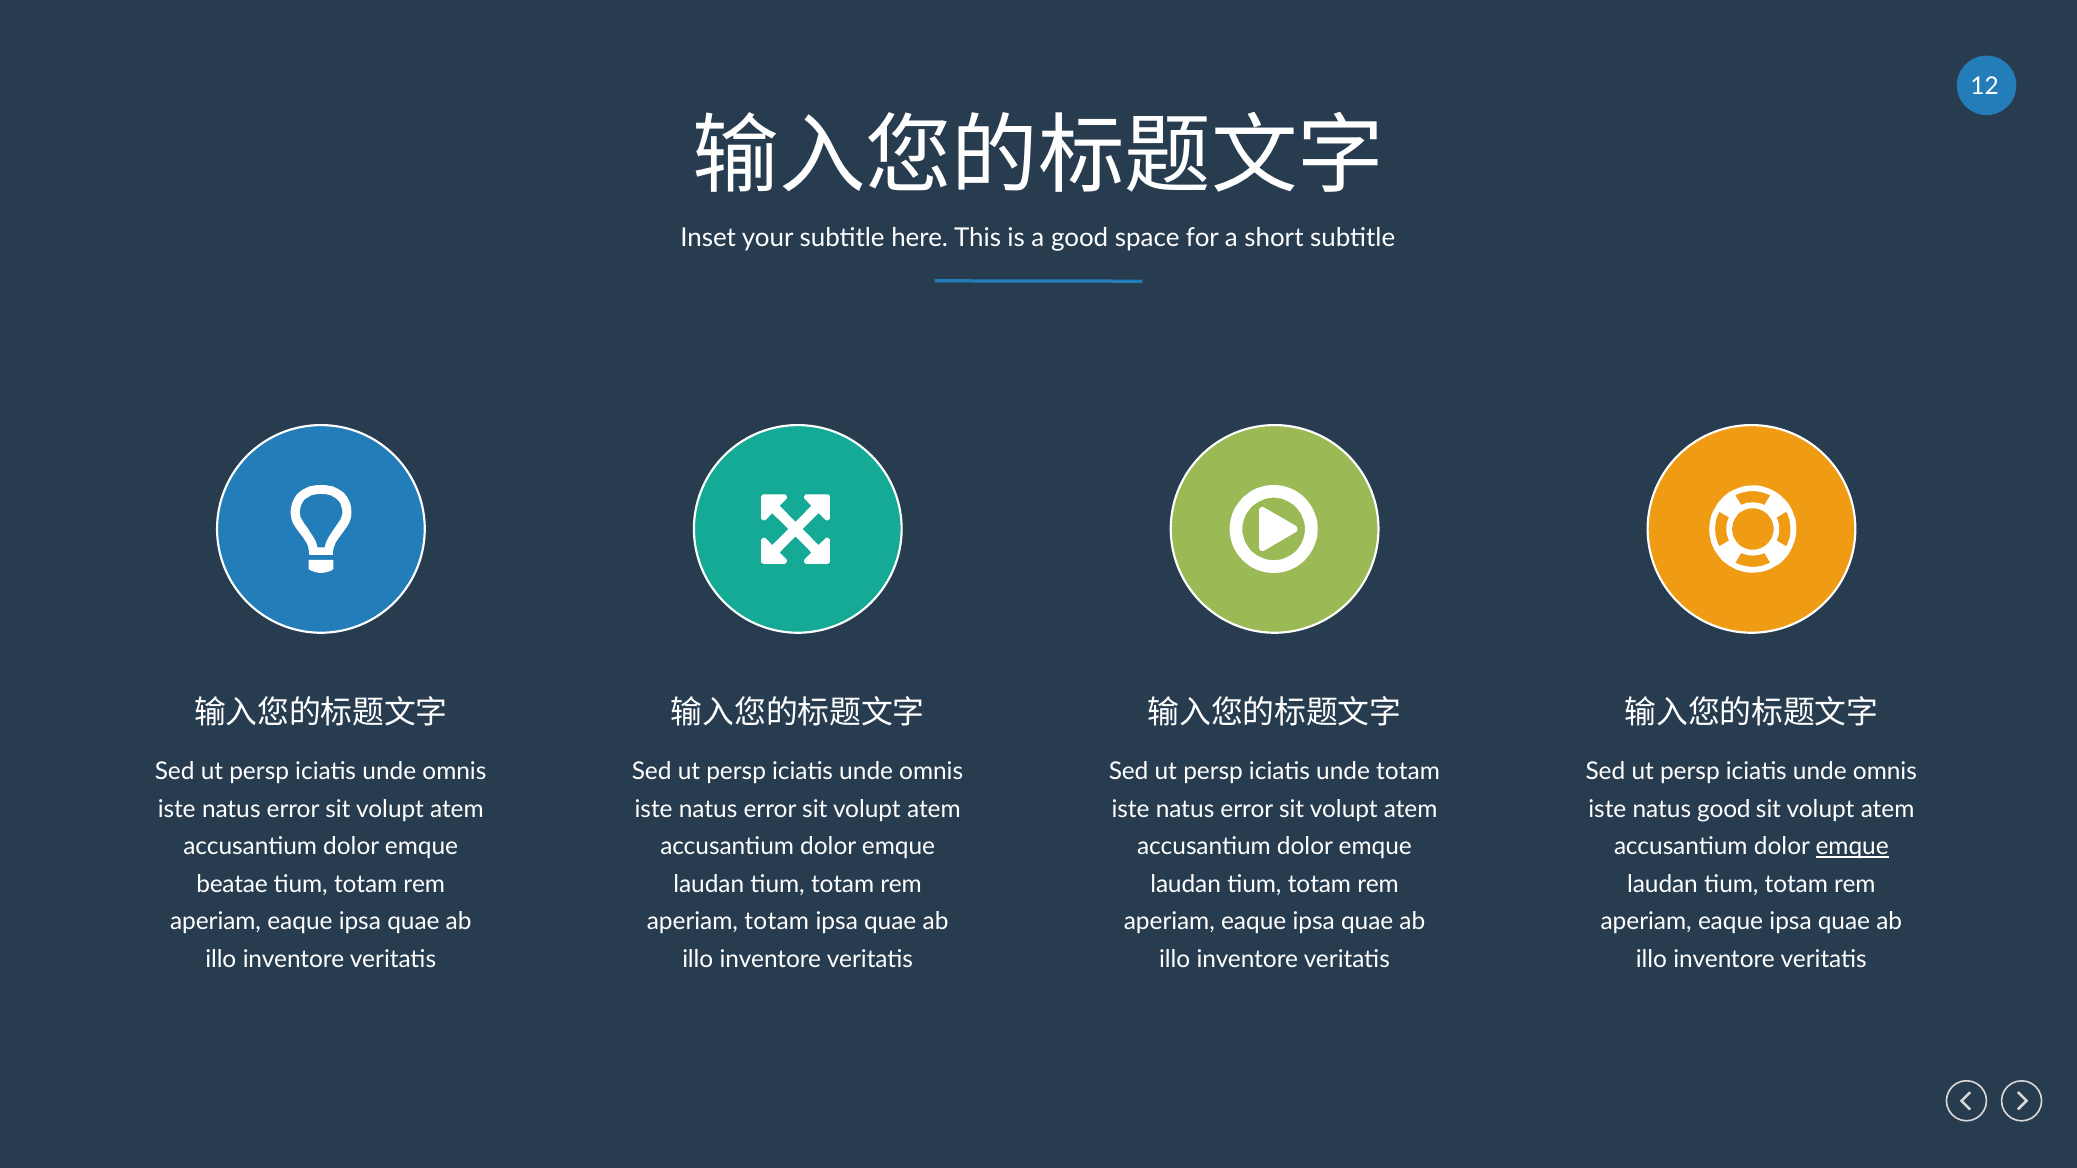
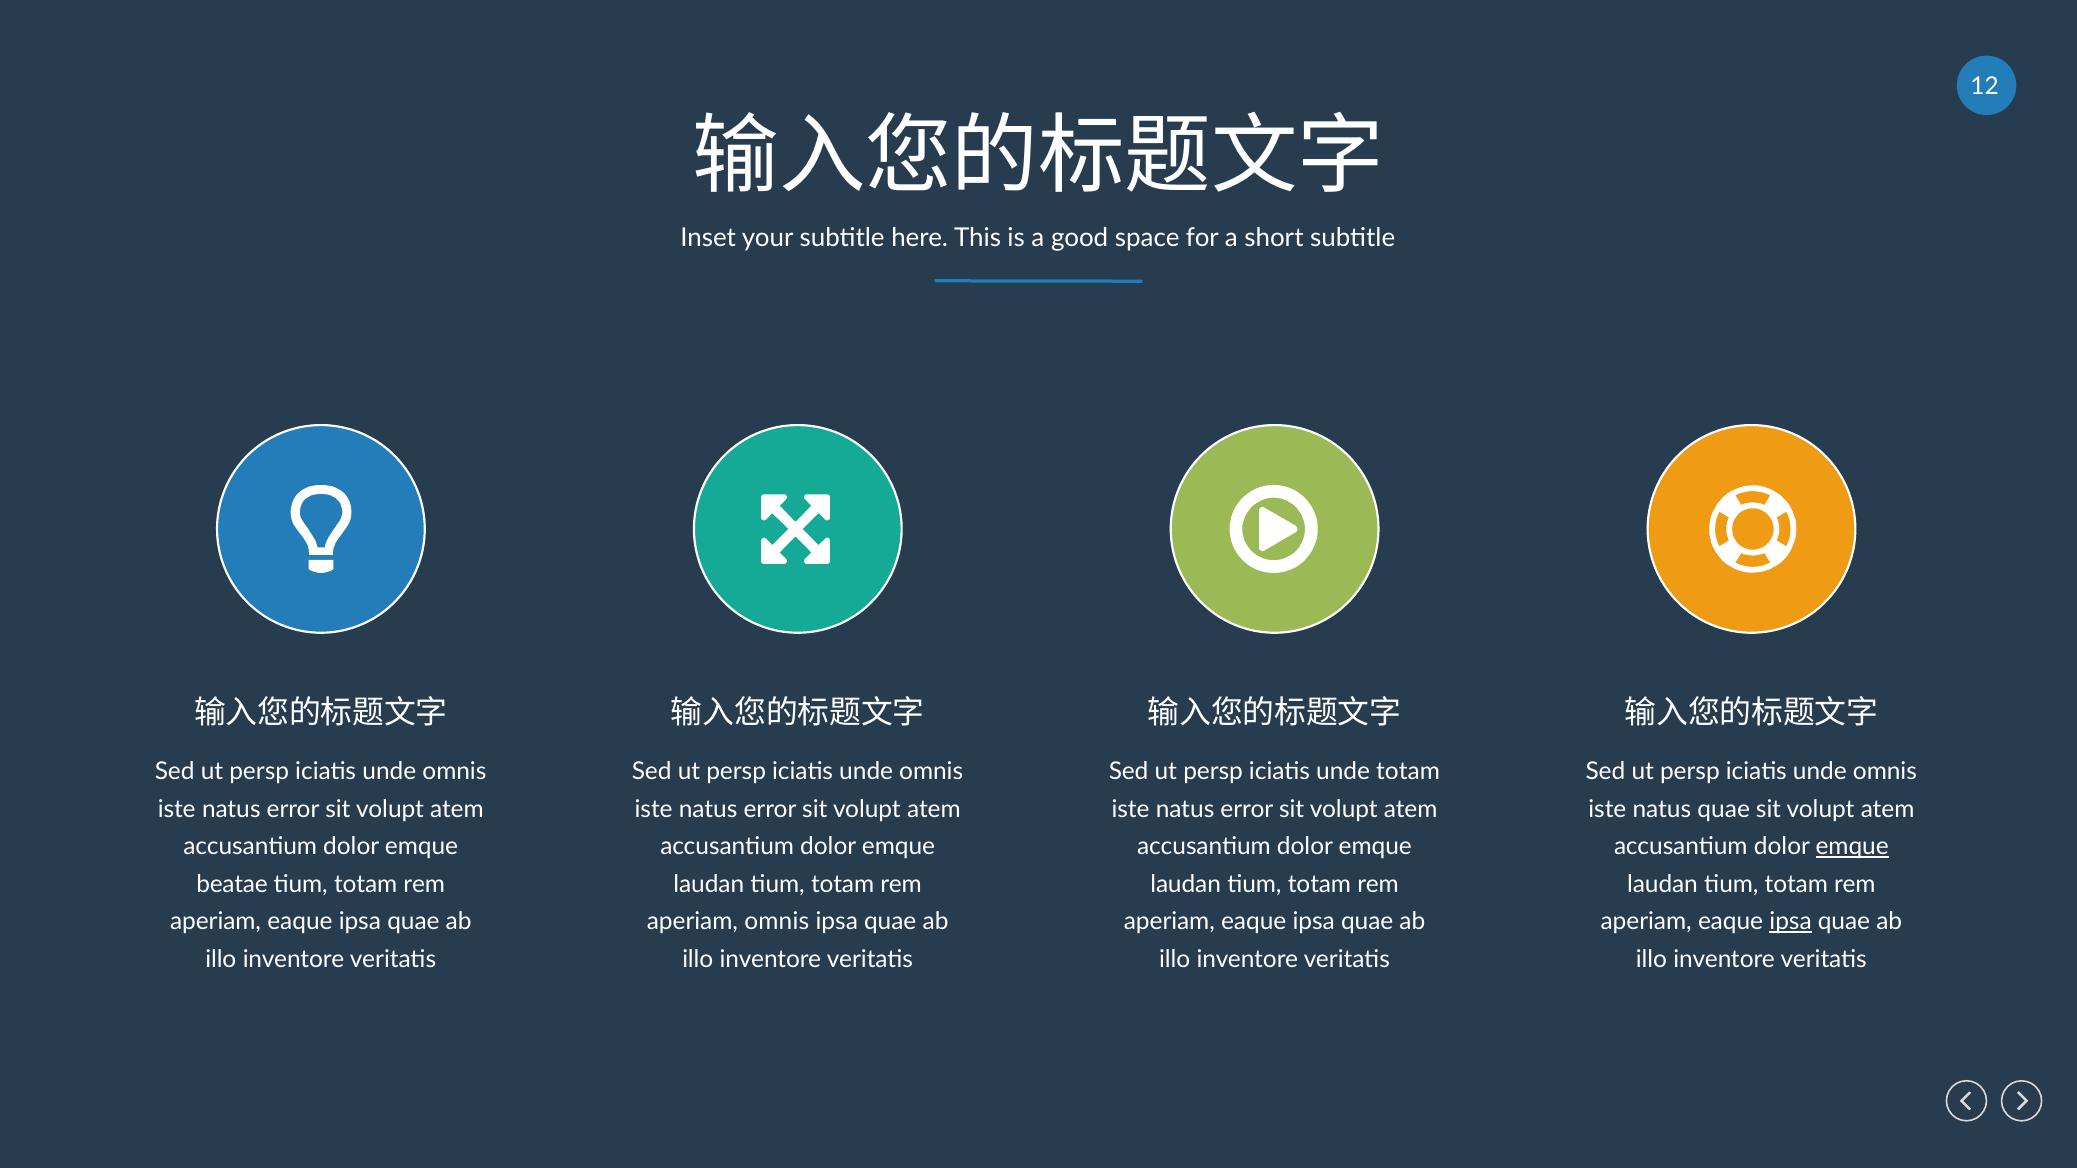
natus good: good -> quae (1724, 809)
aperiam totam: totam -> omnis (777, 922)
ipsa underline: none -> present (1791, 922)
